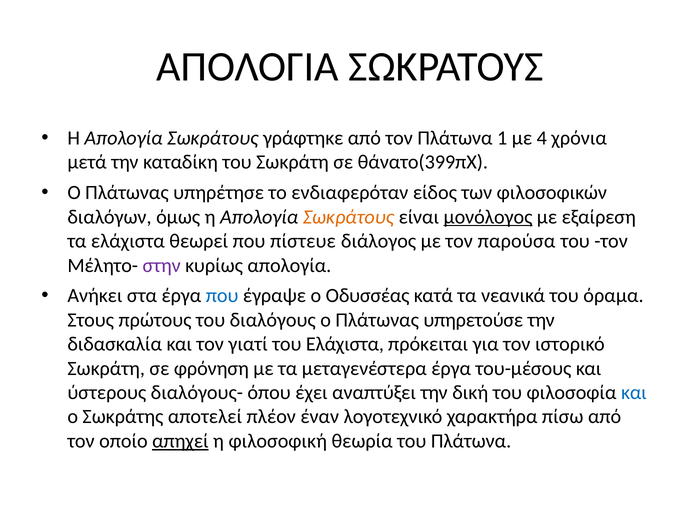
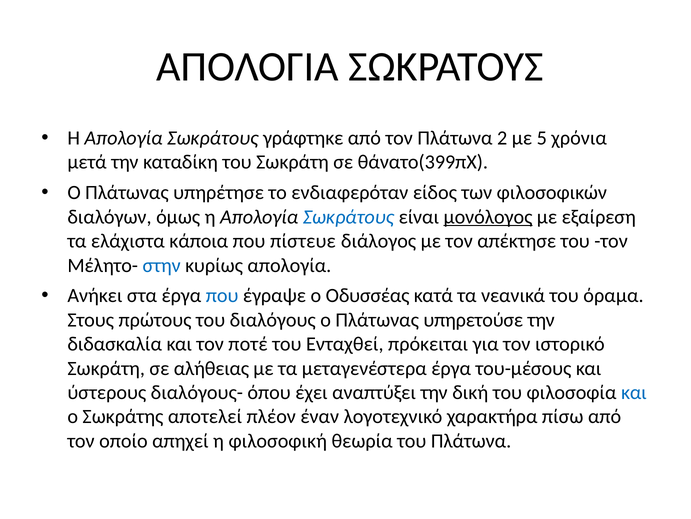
1: 1 -> 2 (502, 138)
4: 4 -> 5 (542, 138)
Σωκράτους colour: orange -> blue (348, 217)
θεωρεί: θεωρεί -> κάποια (199, 241)
παρούσα: παρούσα -> απέκτησε (517, 241)
στην colour: purple -> blue (162, 265)
γιατί: γιατί -> ποτέ (248, 344)
του Ελάχιστα: Ελάχιστα -> Ενταχθεί (345, 344)
φρόνηση: φρόνηση -> αλήθειας (211, 368)
απηχεί underline: present -> none (180, 440)
